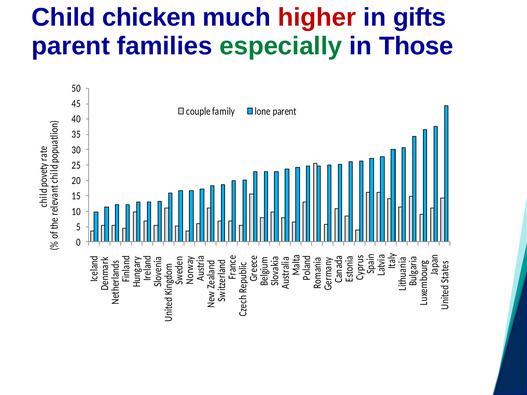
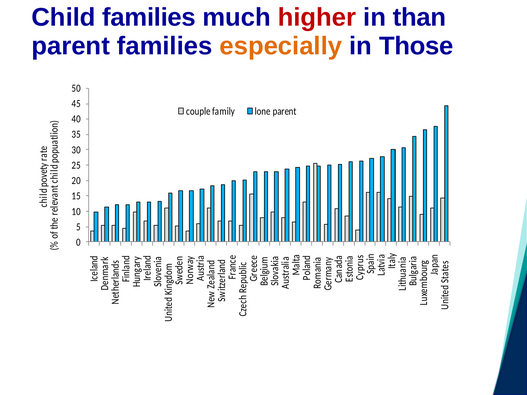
Child chicken: chicken -> families (149, 17)
gifts: gifts -> than (420, 17)
especially colour: green -> orange (281, 46)
